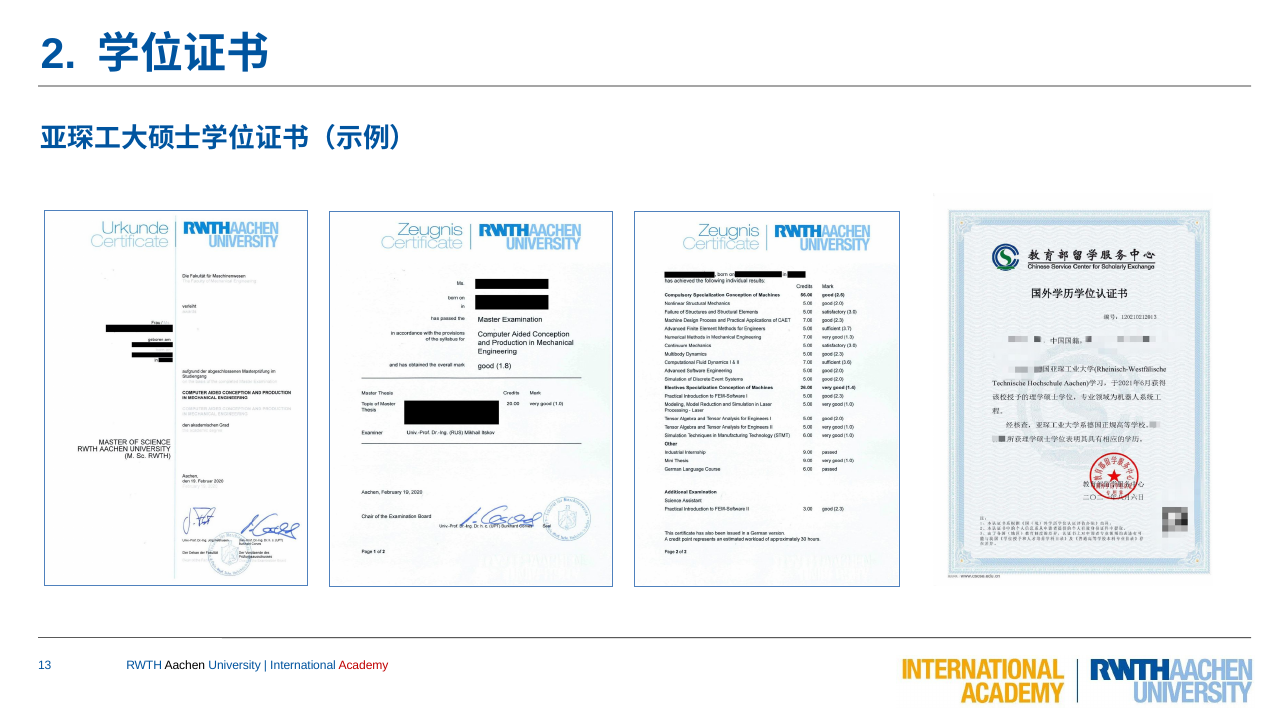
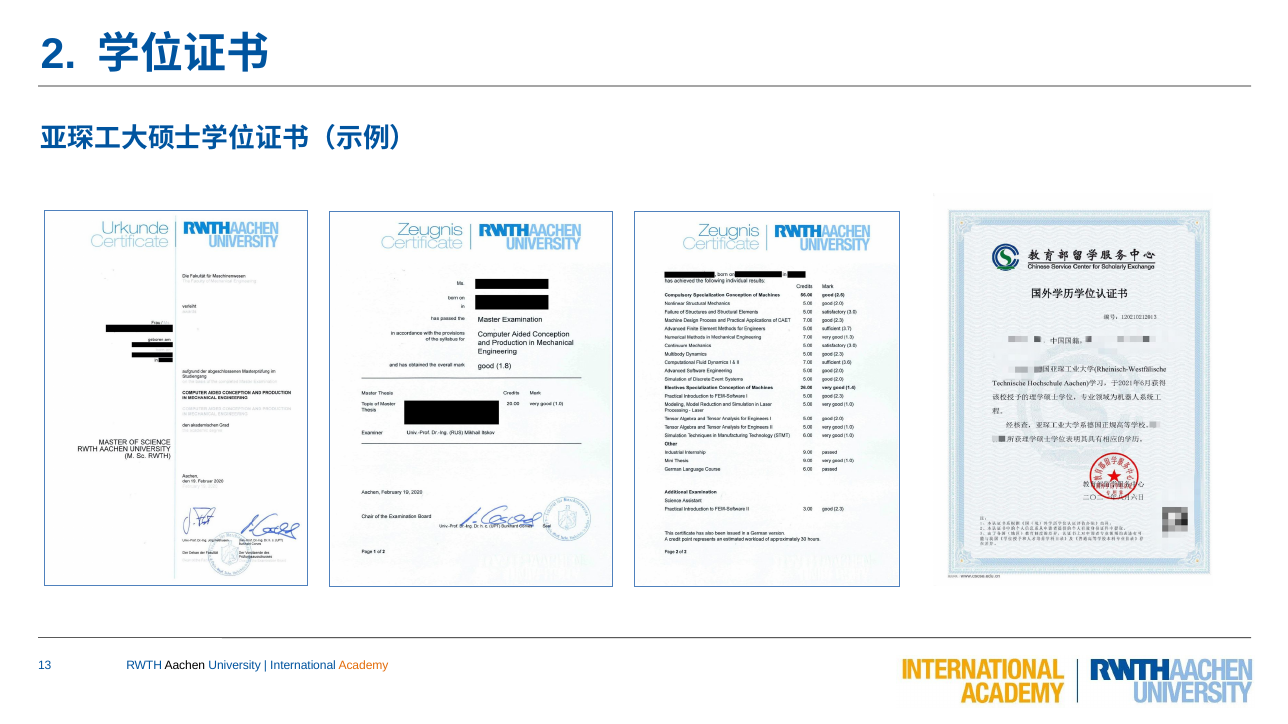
Academy colour: red -> orange (364, 666)
